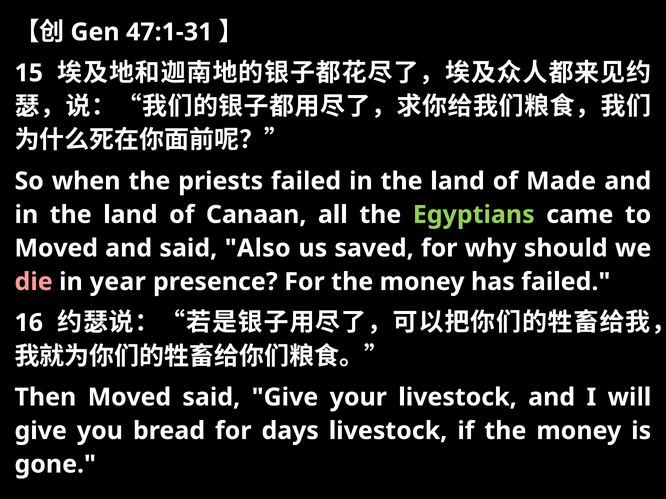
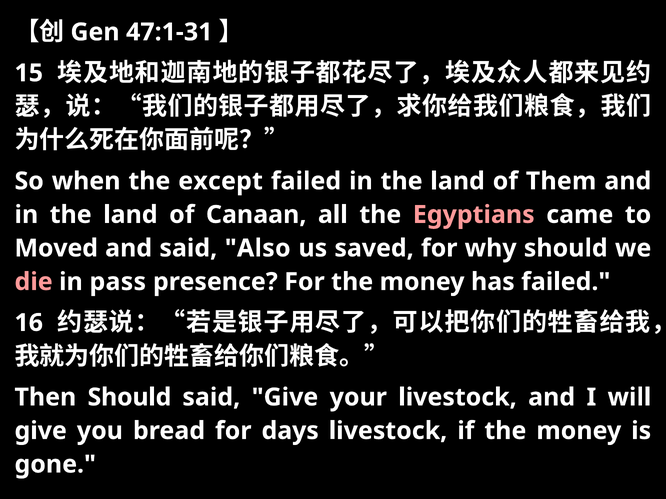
priests: priests -> except (221, 181)
Made: Made -> Them (561, 181)
Egyptians colour: light green -> pink (474, 215)
year: year -> pass (118, 282)
Then Moved: Moved -> Should (129, 398)
